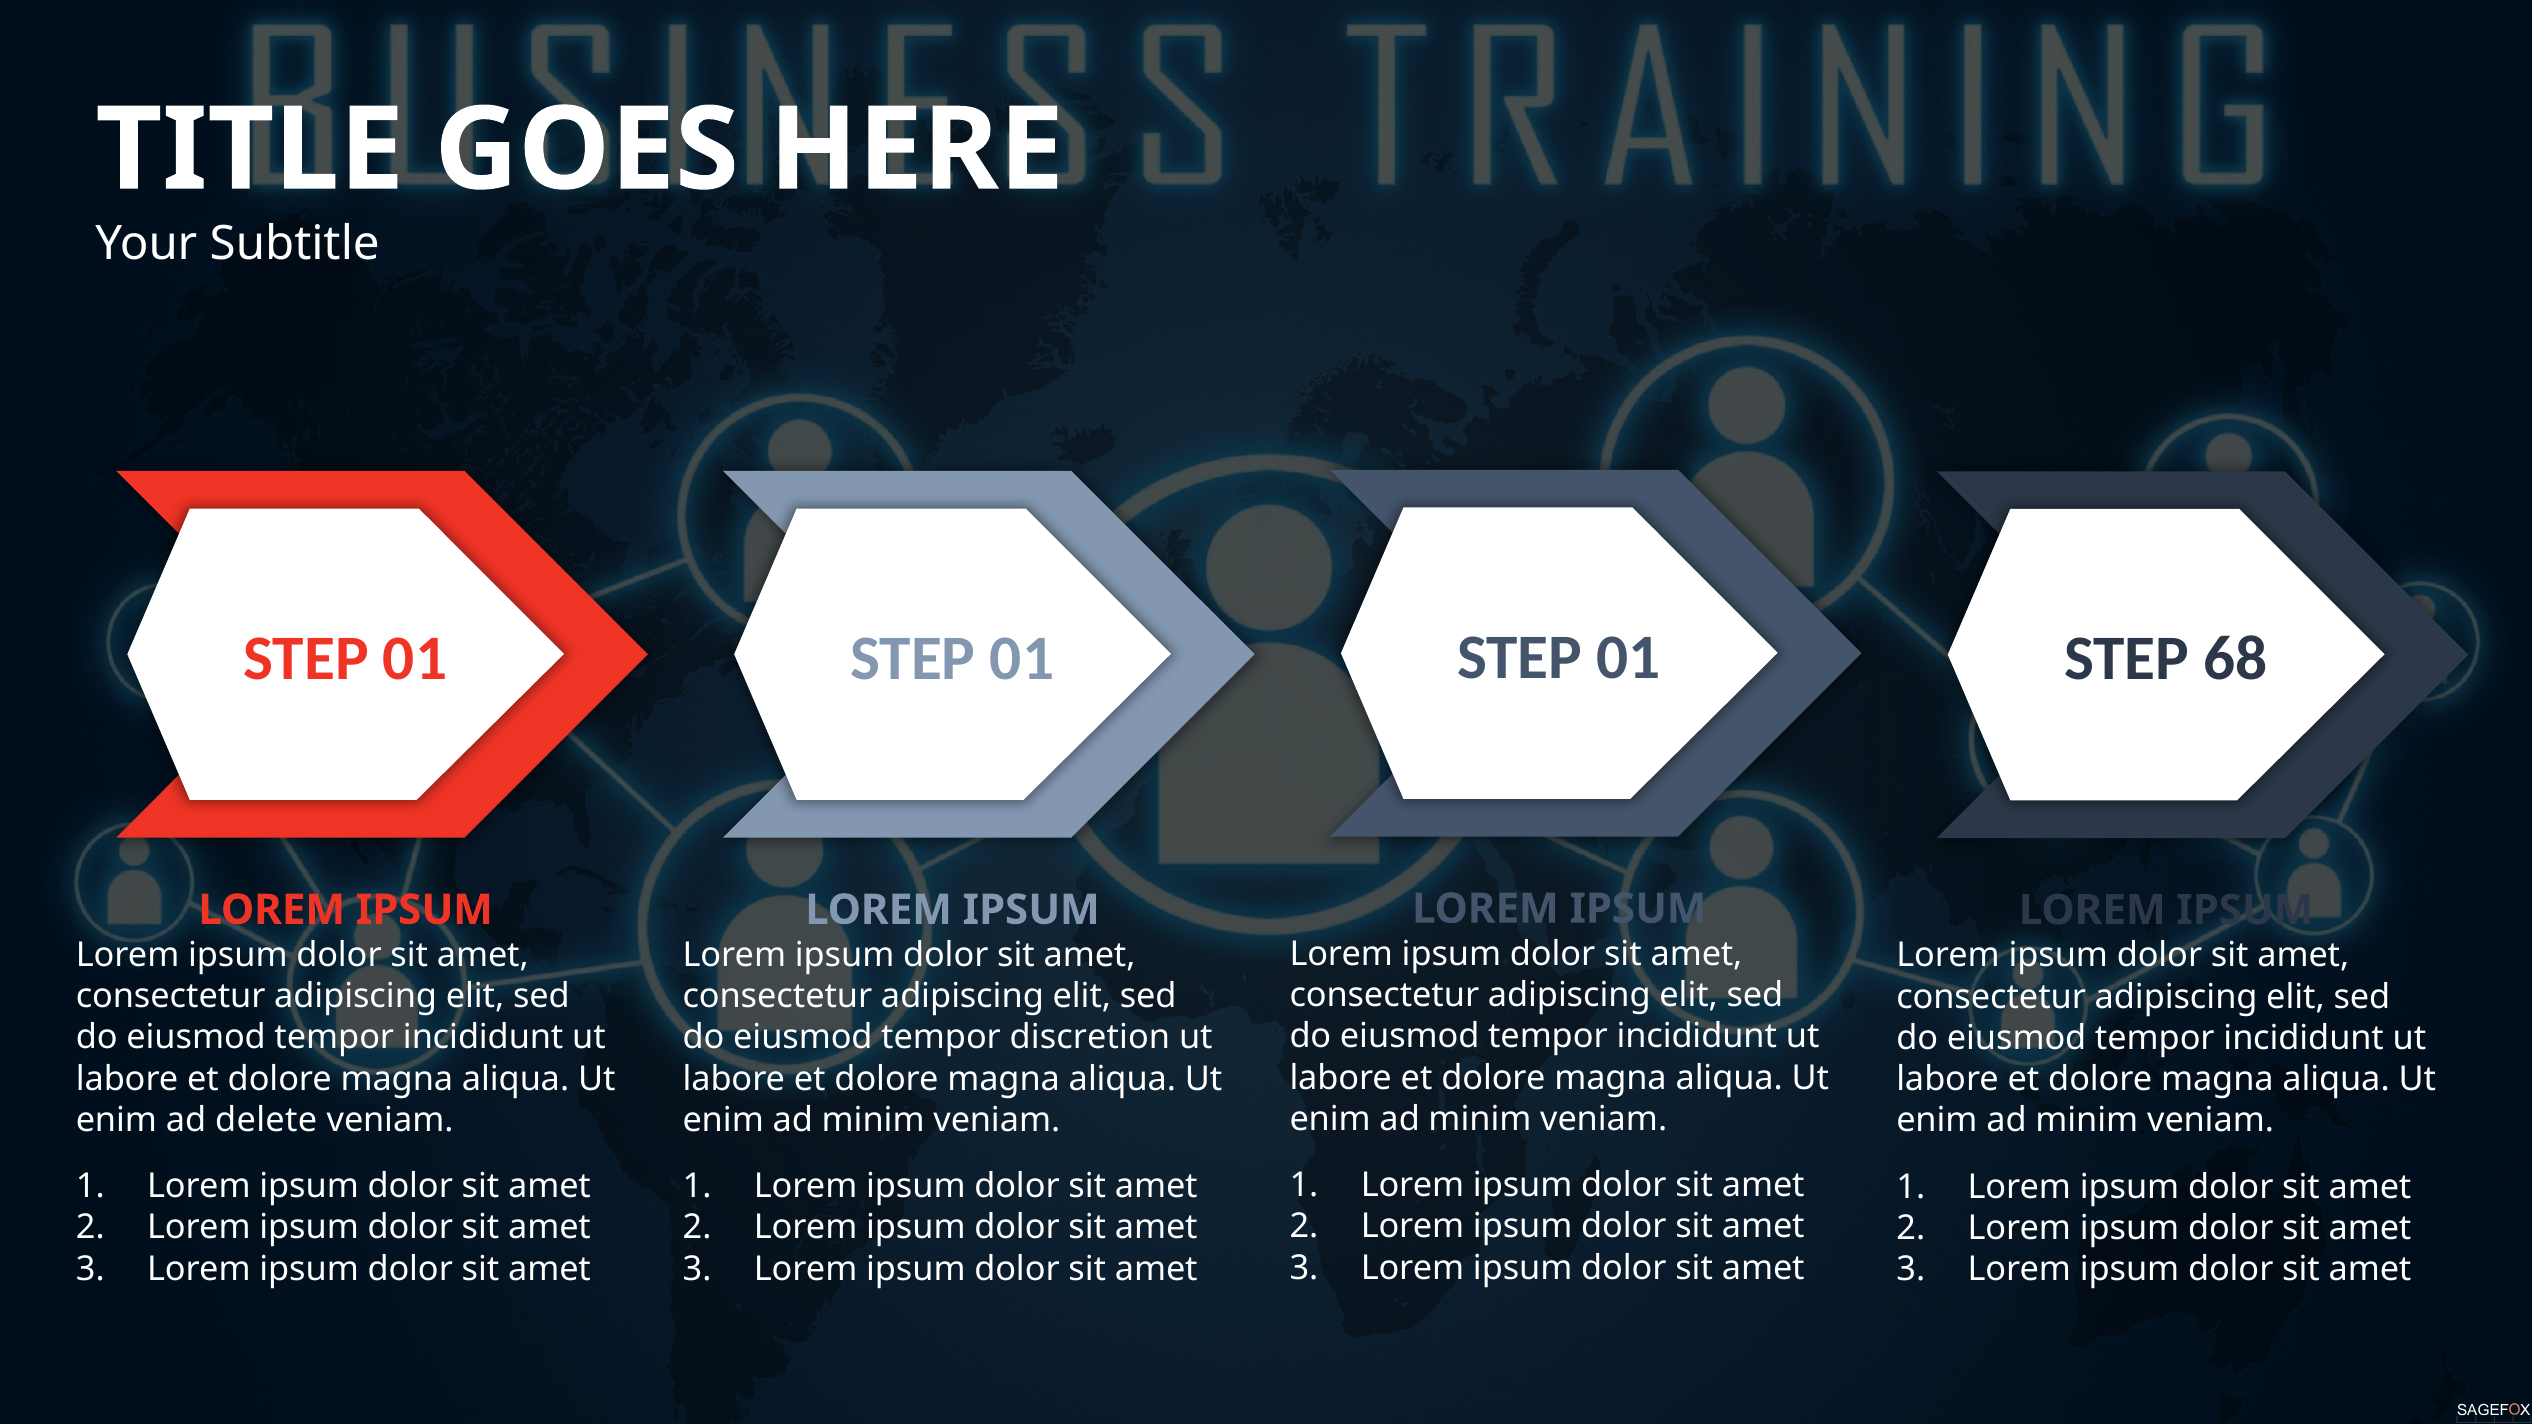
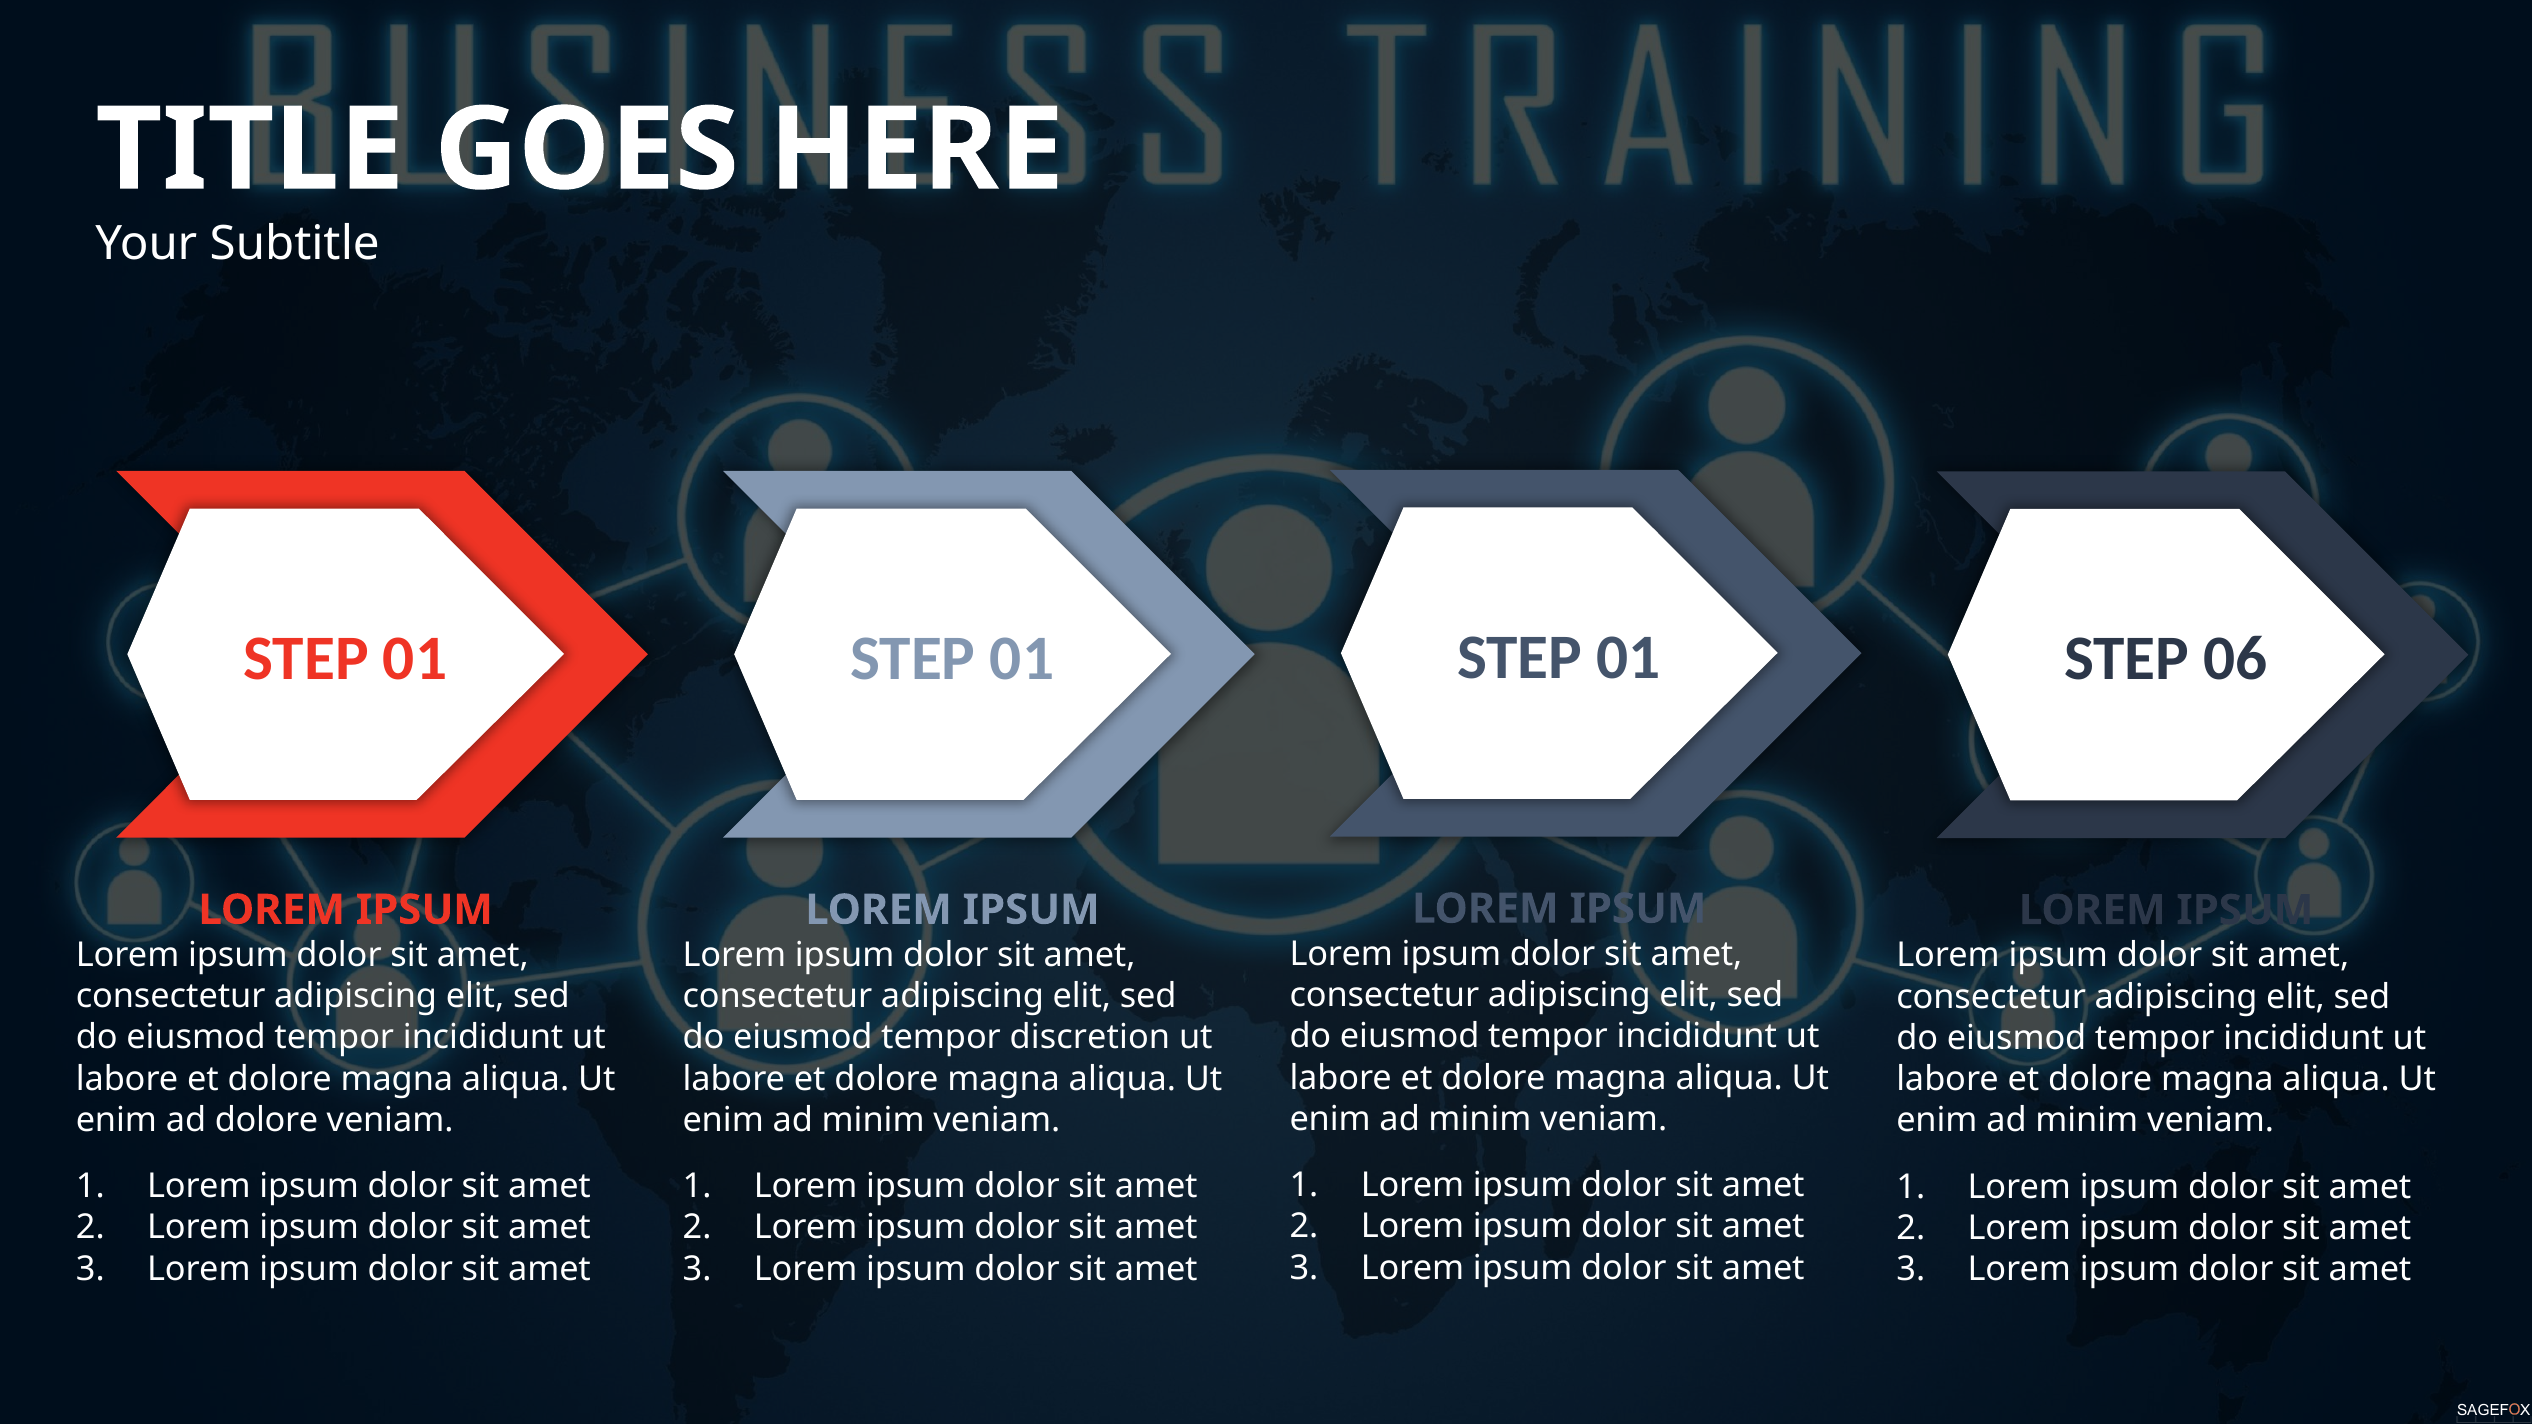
68: 68 -> 06 (2236, 659)
ad delete: delete -> dolore (267, 1120)
